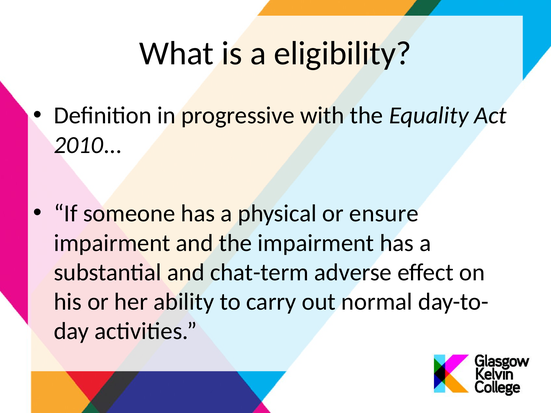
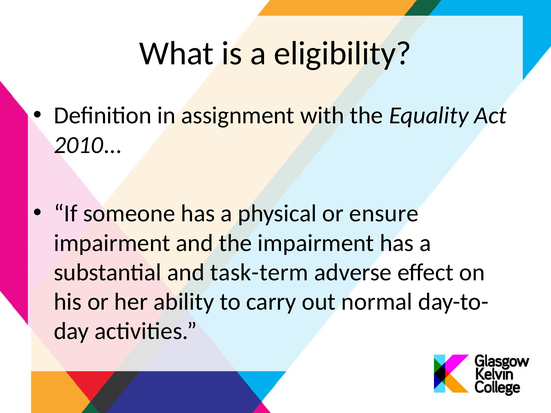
progressive: progressive -> assignment (238, 116)
chat-term: chat-term -> task-term (259, 272)
